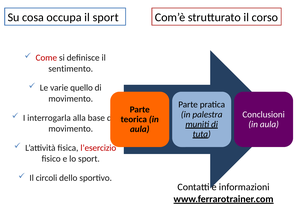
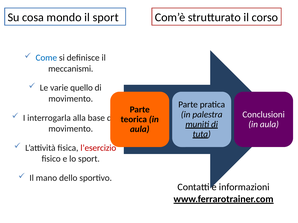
occupa: occupa -> mondo (64, 17)
Come colour: red -> blue (46, 58)
sentimento: sentimento -> meccanismi (71, 69)
circoli: circoli -> mano (46, 178)
